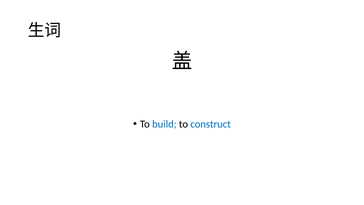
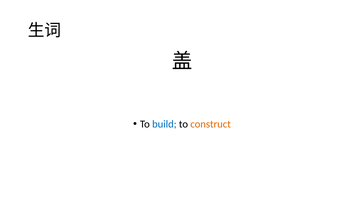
construct colour: blue -> orange (211, 124)
